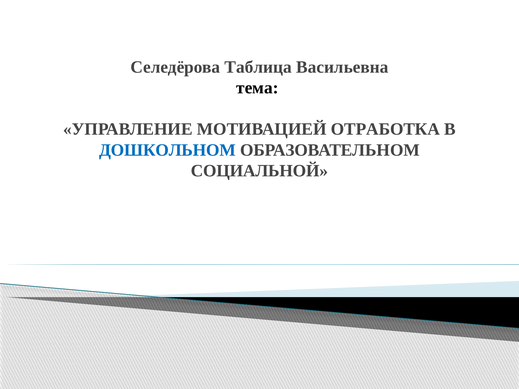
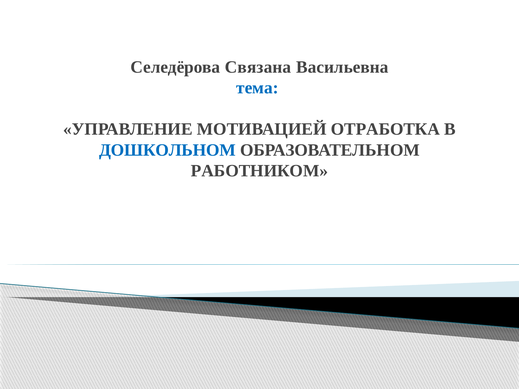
Таблица: Таблица -> Связана (258, 67)
тема colour: black -> blue (257, 88)
СОЦИАЛЬНОЙ: СОЦИАЛЬНОЙ -> РАБОТНИКОМ (260, 171)
